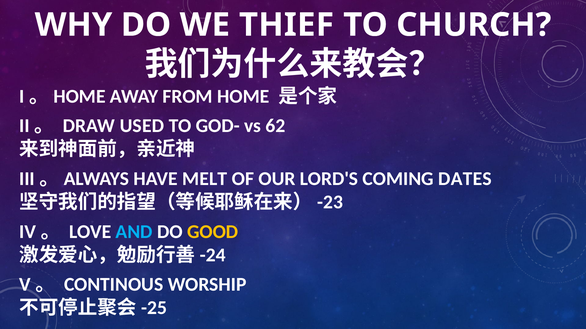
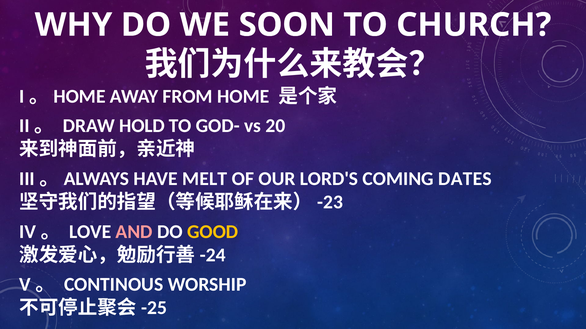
THIEF: THIEF -> SOON (287, 25)
USED: USED -> HOLD (142, 126)
62: 62 -> 20 (275, 126)
AND colour: light blue -> pink (134, 232)
